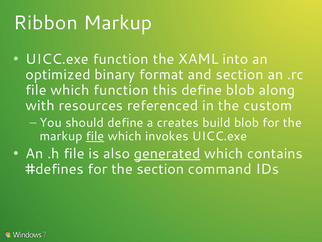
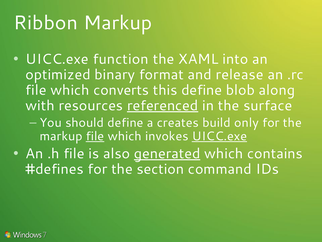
and section: section -> release (240, 74)
which function: function -> converts (121, 90)
referenced underline: none -> present (163, 105)
custom: custom -> surface (268, 105)
build blob: blob -> only (246, 122)
UICC.exe underline: none -> present (219, 136)
